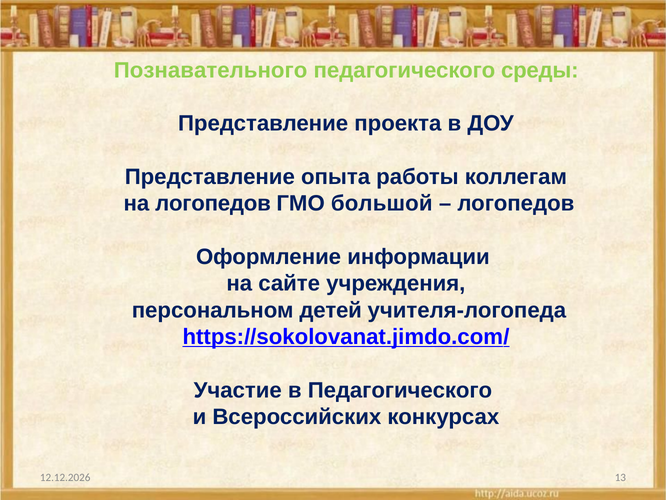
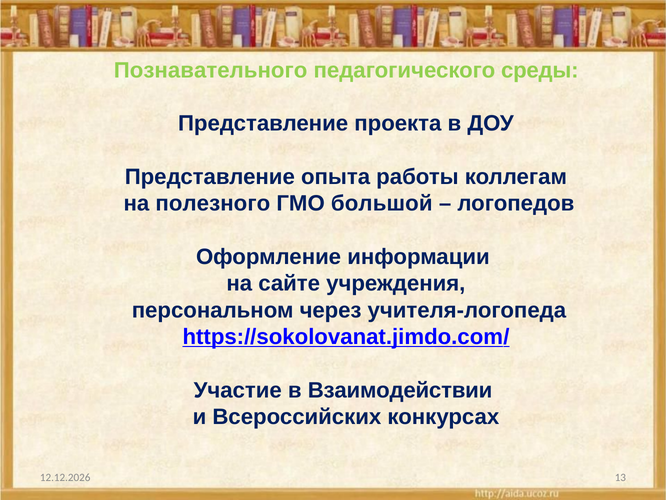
на логопедов: логопедов -> полезного (213, 203)
детей: детей -> через (331, 310)
в Педагогического: Педагогического -> Взаимодействии (400, 390)
